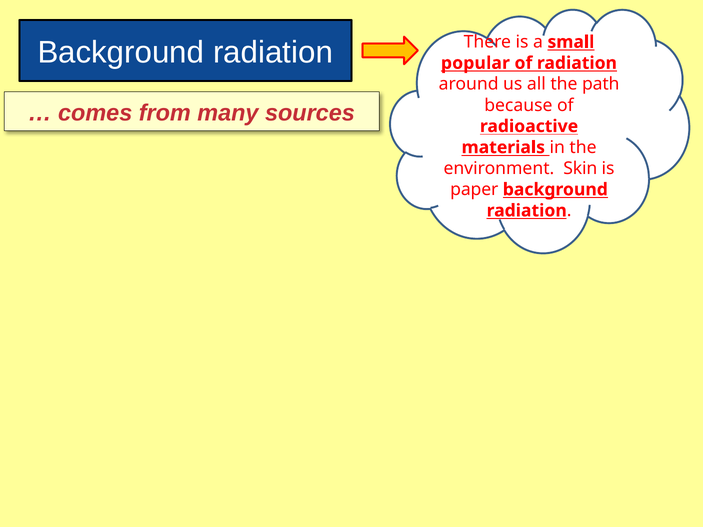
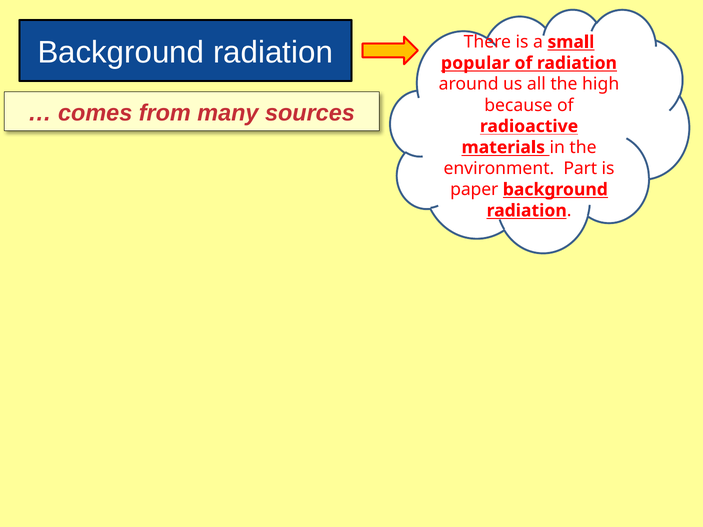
path: path -> high (601, 84)
Skin: Skin -> Part (580, 169)
